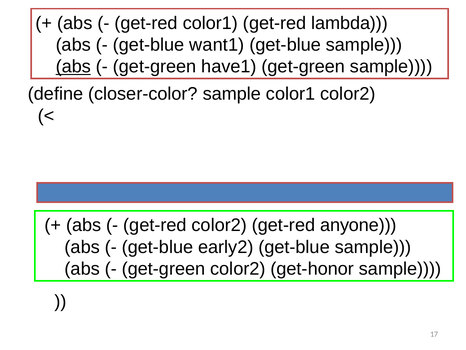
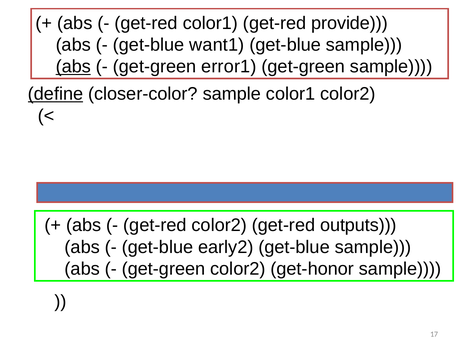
lambda: lambda -> provide (350, 23)
have1: have1 -> error1 (229, 67)
define underline: none -> present (56, 94)
anyone: anyone -> outputs (358, 225)
